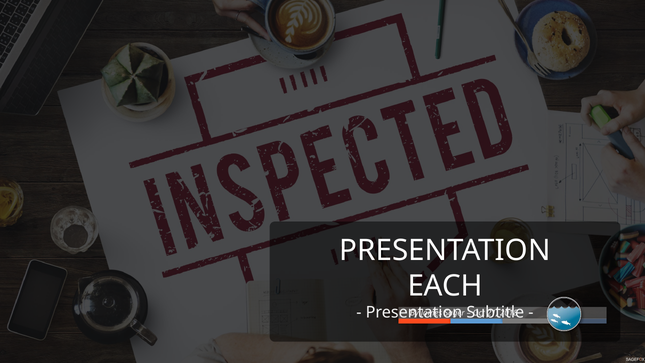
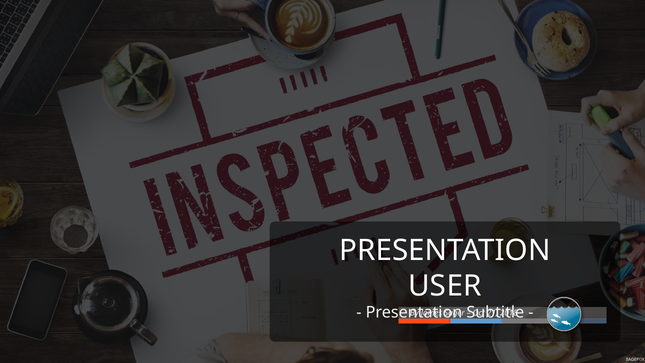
EACH: EACH -> USER (445, 286)
